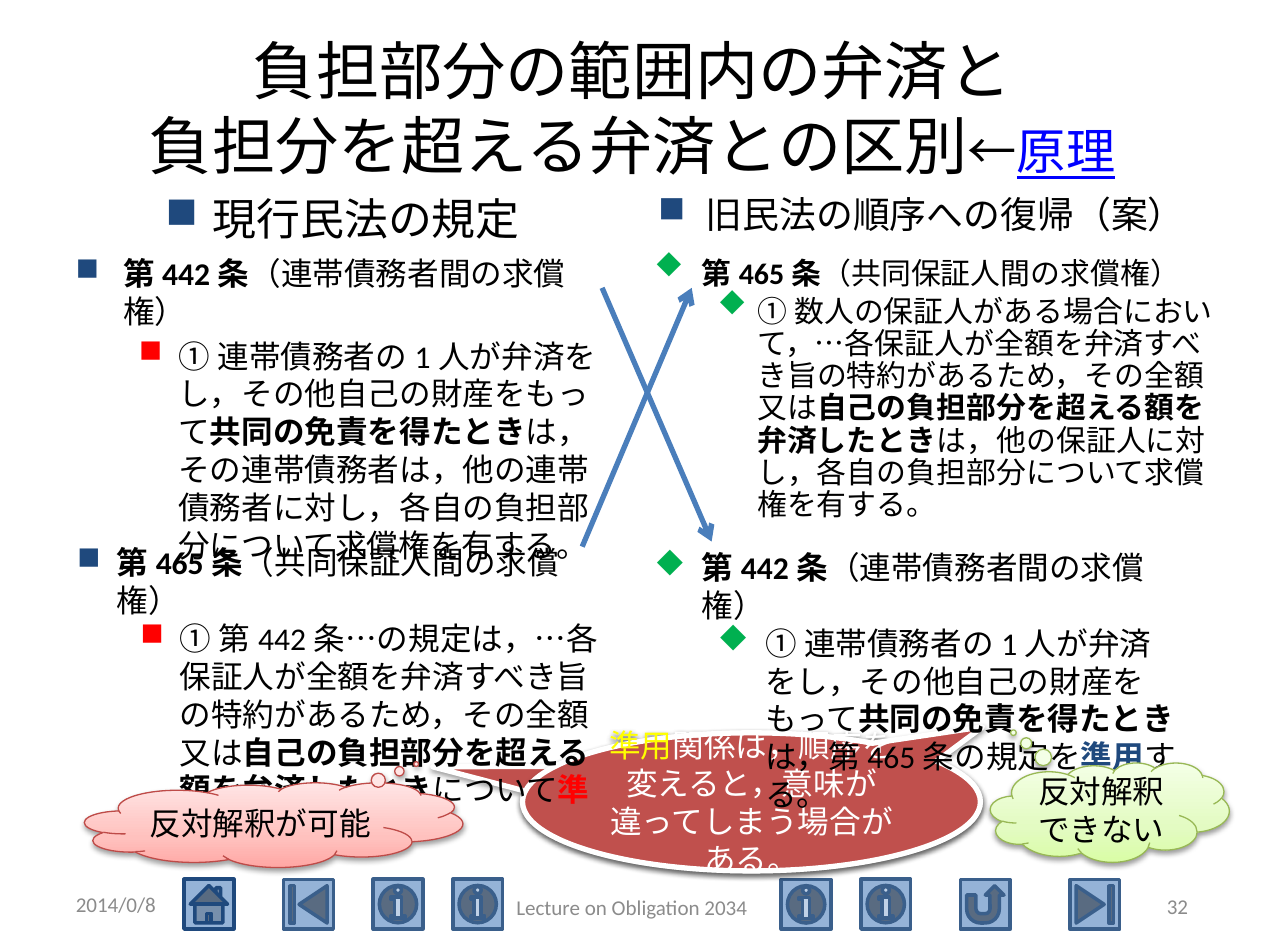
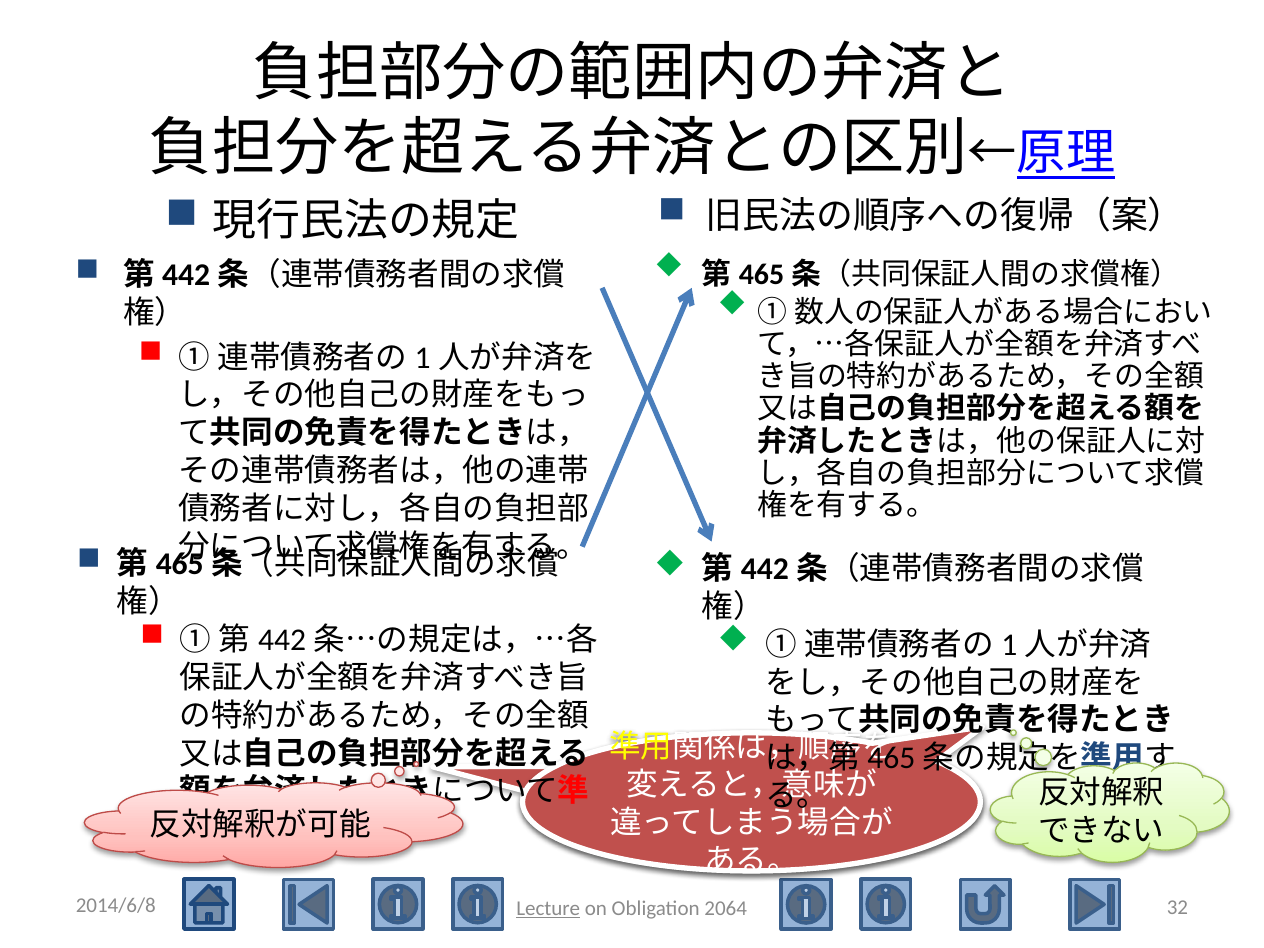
2014/0/8: 2014/0/8 -> 2014/6/8 (116, 905)
Lecture underline: none -> present (548, 909)
2034: 2034 -> 2064 (726, 909)
